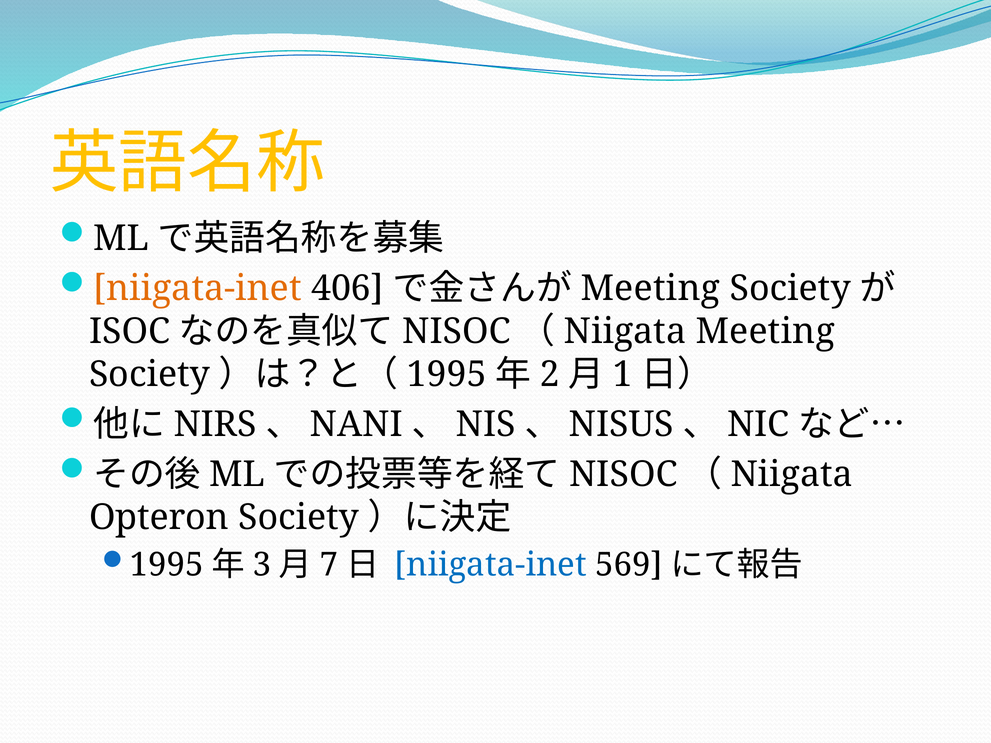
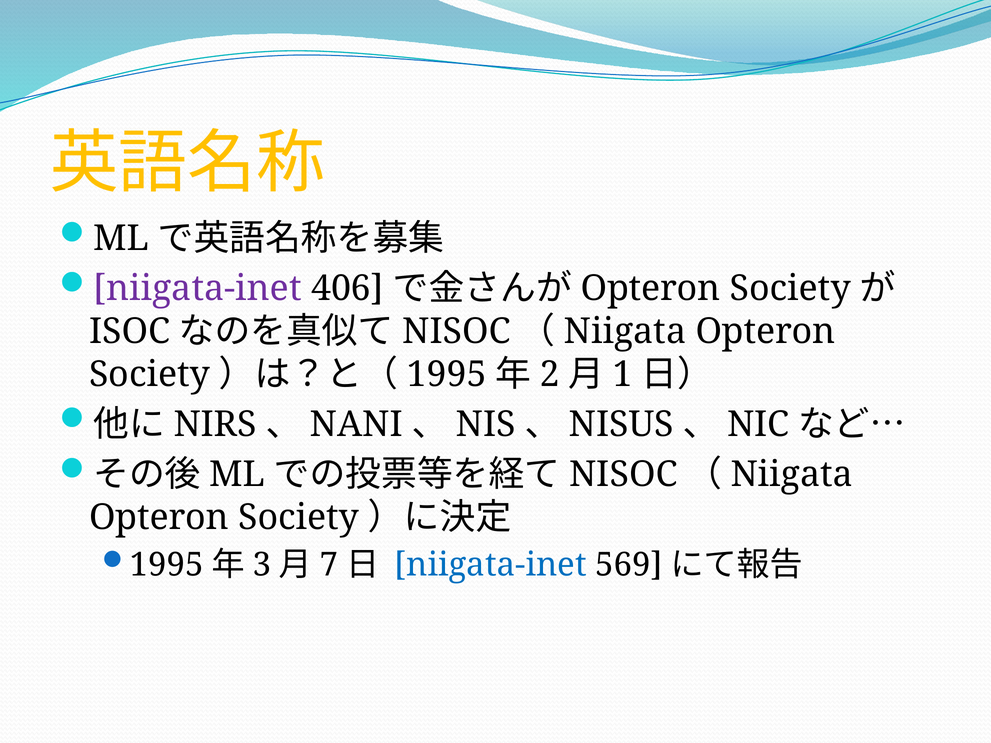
niigata-inet colour: orange -> purple (198, 289)
Meeting: Meeting -> Opteron (651, 289)
Meeting: Meeting -> Opteron (765, 332)
